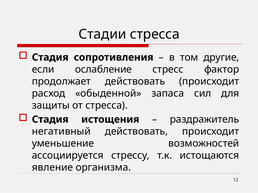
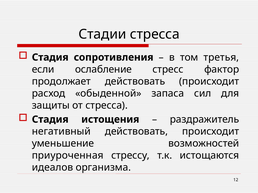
другие: другие -> третья (221, 57)
ассоциируется: ассоциируется -> приуроченная (68, 156)
явление: явление -> идеалов (52, 168)
